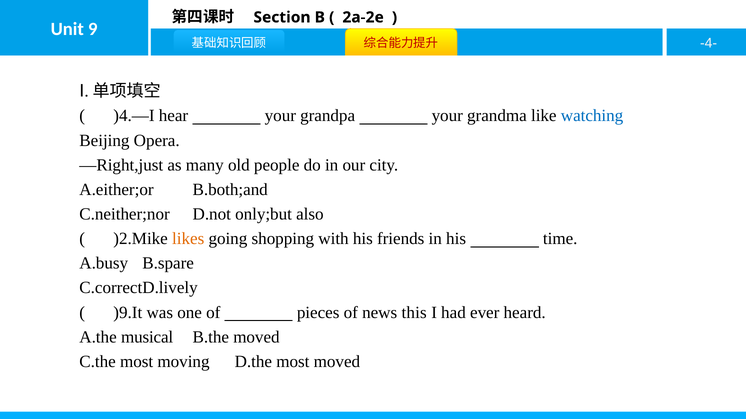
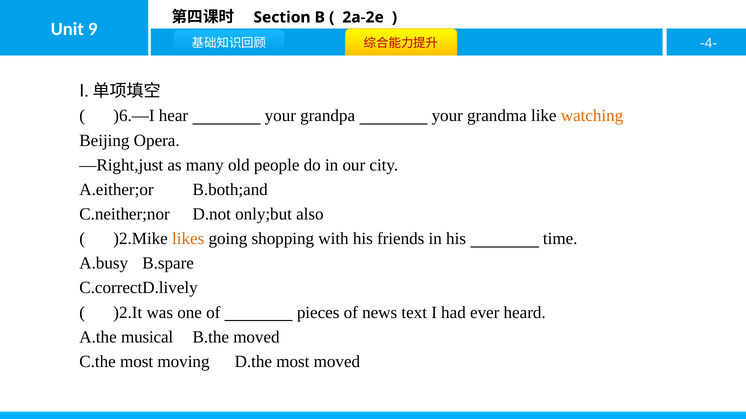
)4.—I: )4.—I -> )6.—I (134, 116)
watching colour: blue -> orange (592, 116)
)9.It: )9.It -> )2.It (128, 313)
this: this -> text (414, 313)
